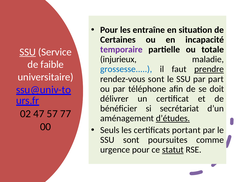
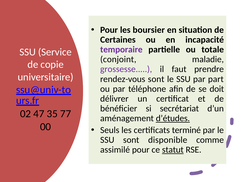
entraîne: entraîne -> boursier (149, 30)
SSU underline: present -> none (28, 52)
injurieux: injurieux -> conjoint (118, 59)
faible: faible -> copie (52, 65)
grossesse colour: blue -> purple (126, 69)
prendre underline: present -> none (209, 69)
57: 57 -> 35 (52, 114)
portant: portant -> terminé (186, 130)
poursuites: poursuites -> disponible (168, 140)
urgence: urgence -> assimilé (115, 150)
